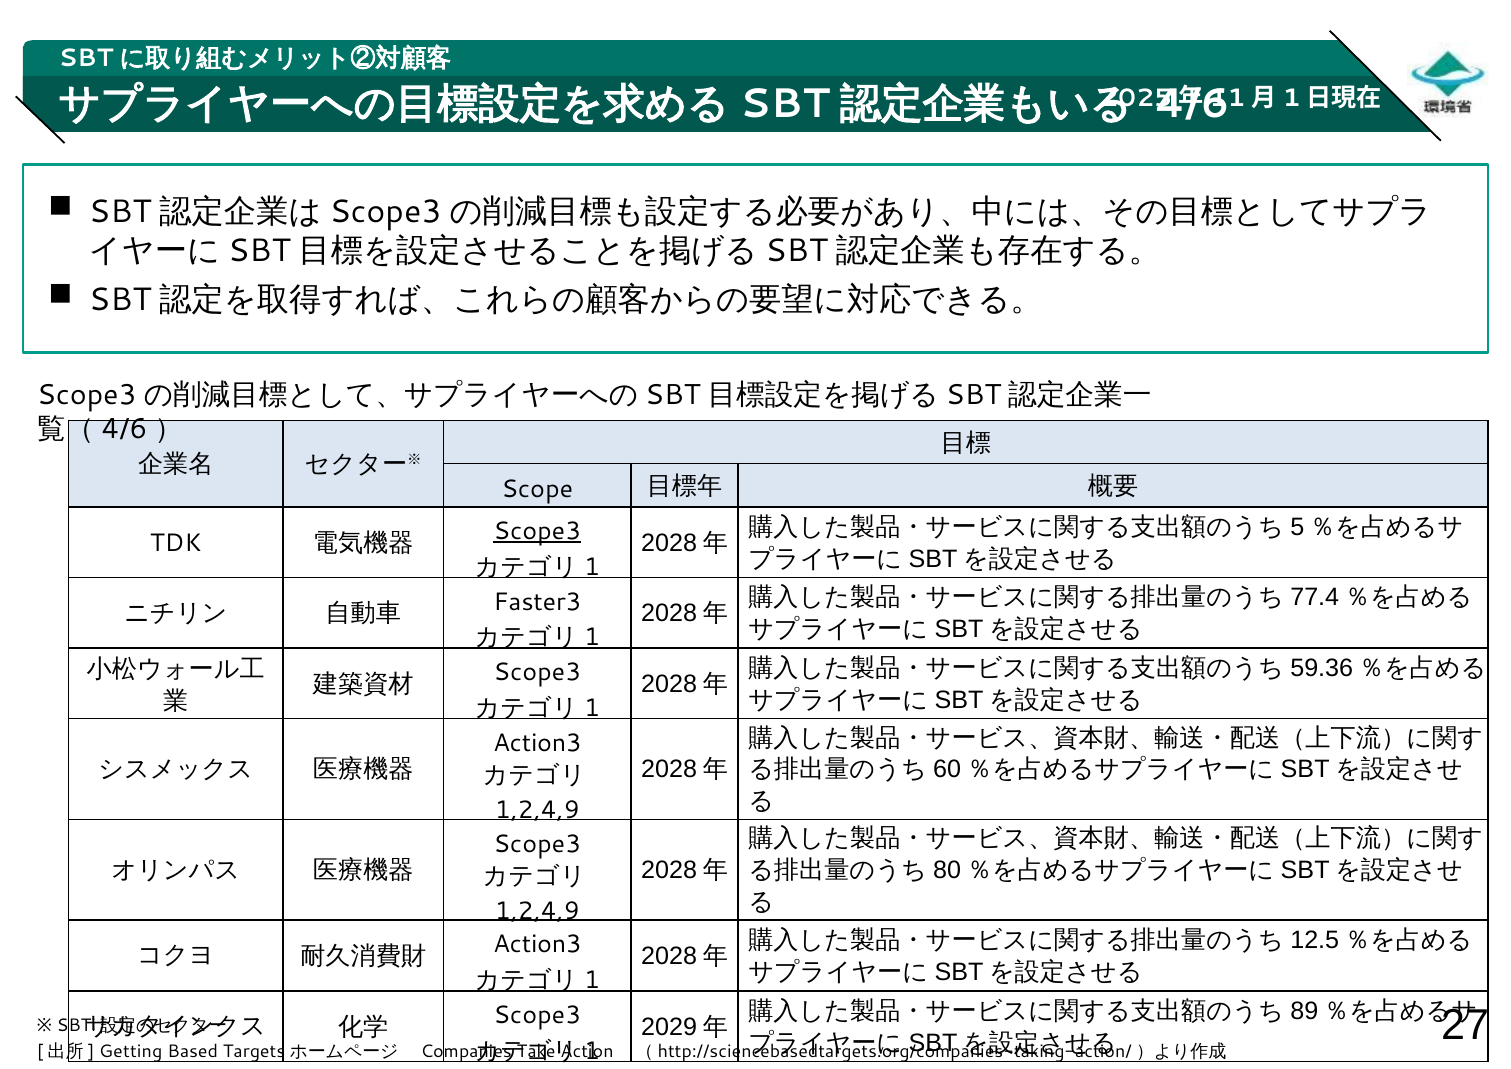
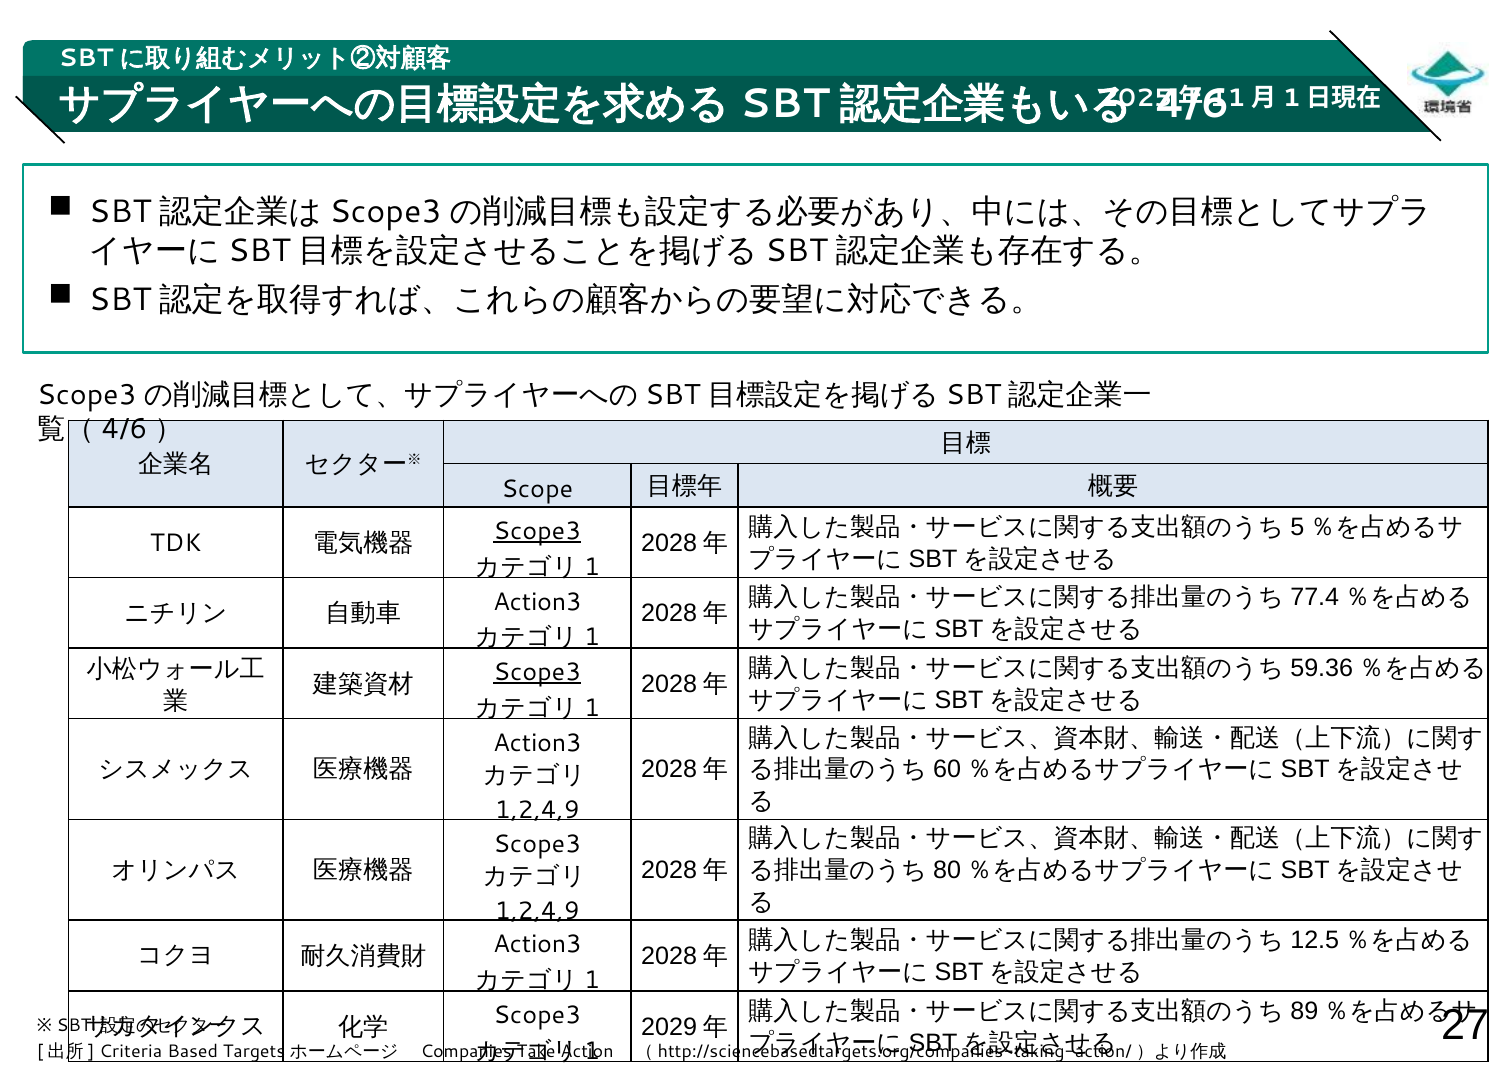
Faster3: Faster3 -> Action3 (537, 601)
Scope3 underline: none -> present (537, 672)
Getting: Getting -> Criteria (131, 1051)
